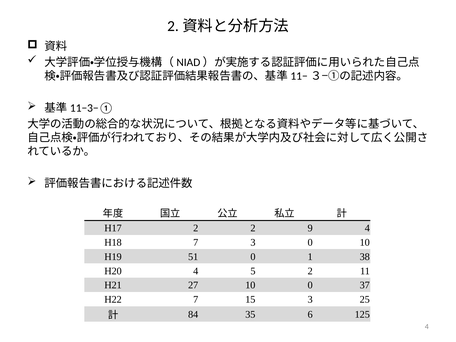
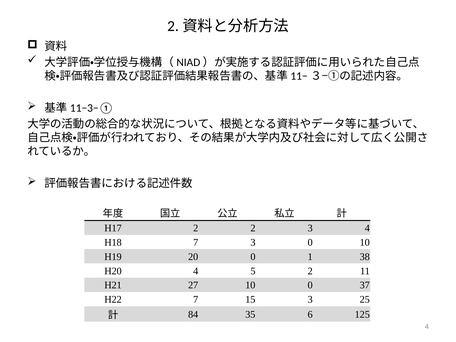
2 9: 9 -> 3 (310, 228)
51: 51 -> 20 (193, 257)
